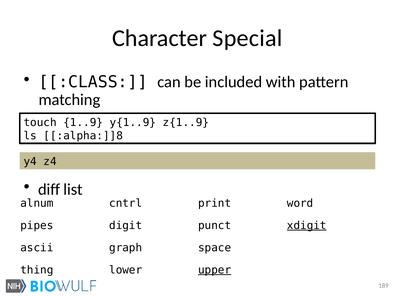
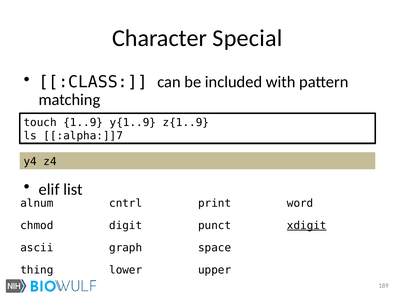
:alpha:]]8: :alpha:]]8 -> :alpha:]]7 (83, 136)
diff: diff -> elif (49, 190)
pipes: pipes -> chmod (37, 226)
upper underline: present -> none (215, 270)
